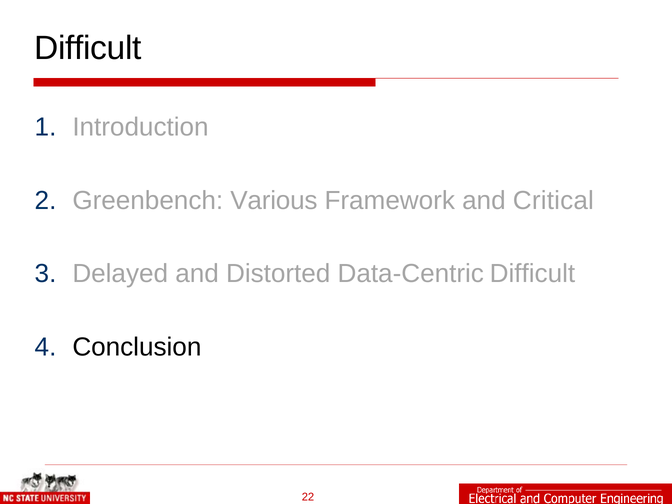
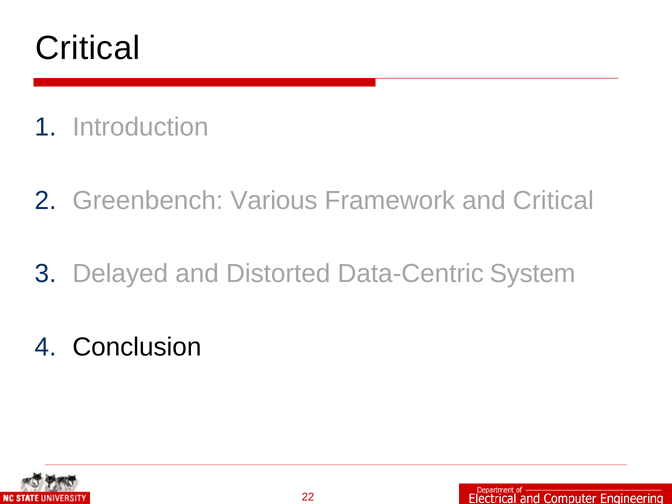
Difficult: Difficult -> Critical (88, 48)
Data-Centric Difficult: Difficult -> System (533, 274)
